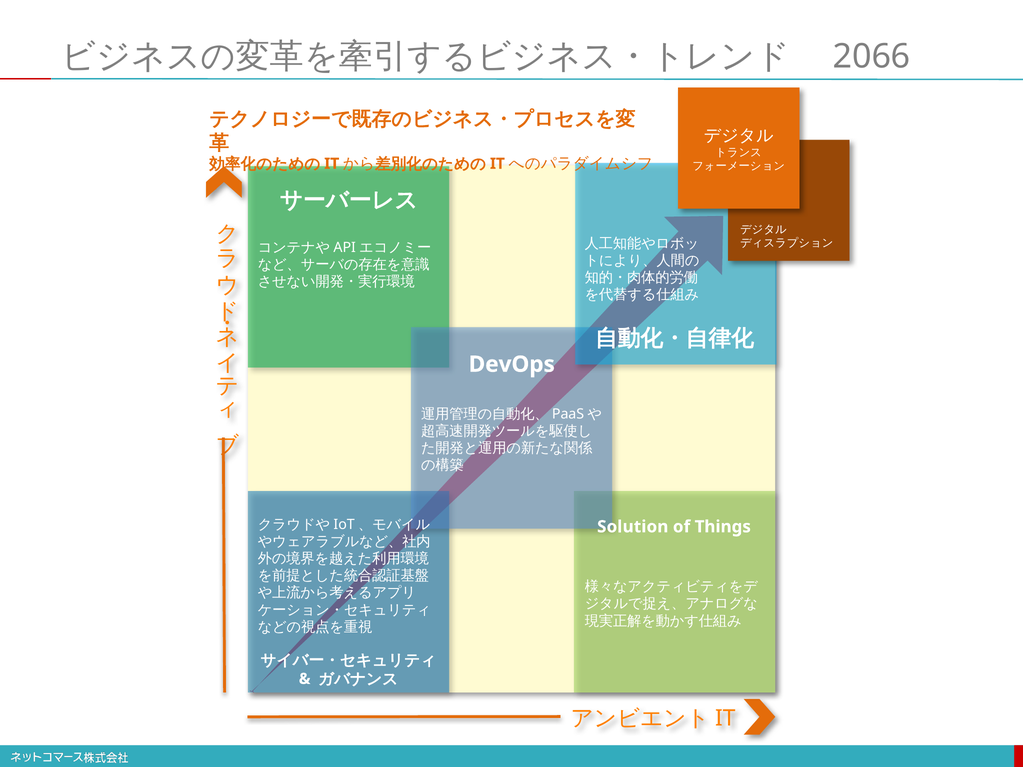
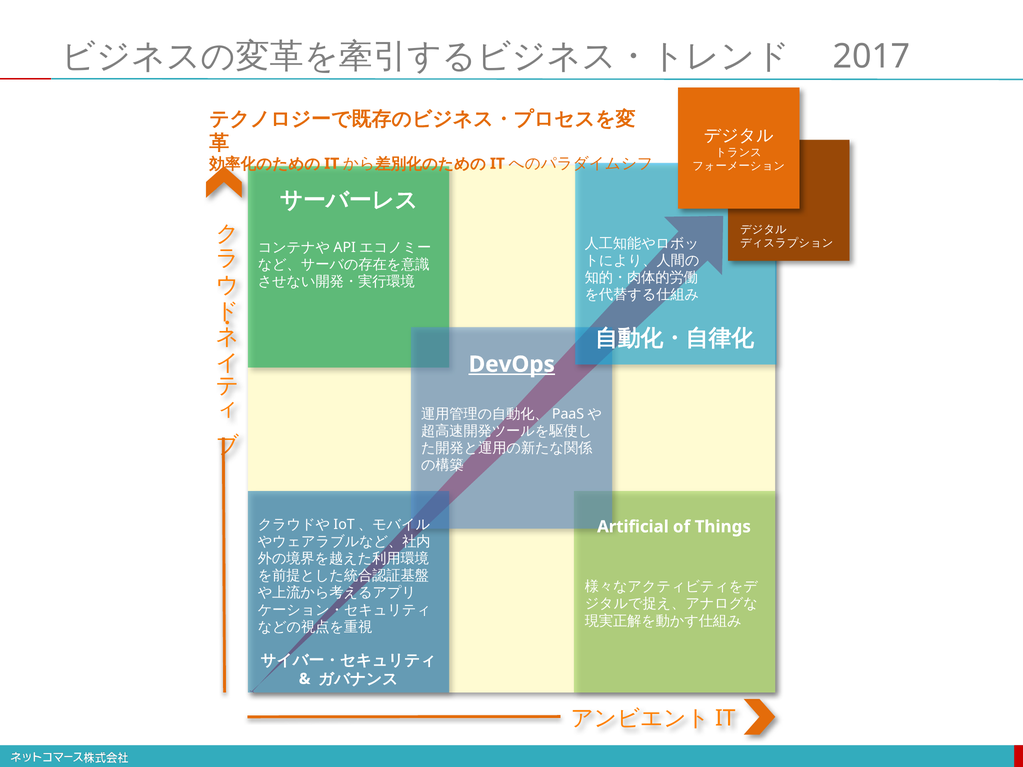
2066: 2066 -> 2017 (872, 56)
DevOps underline: none -> present (512, 364)
Solution: Solution -> Artificial (633, 527)
